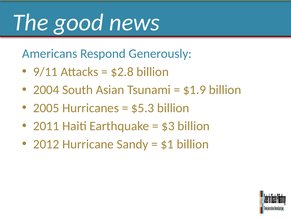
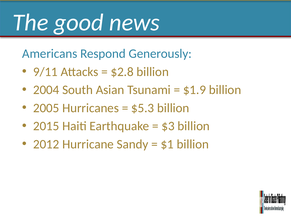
2011: 2011 -> 2015 (46, 126)
